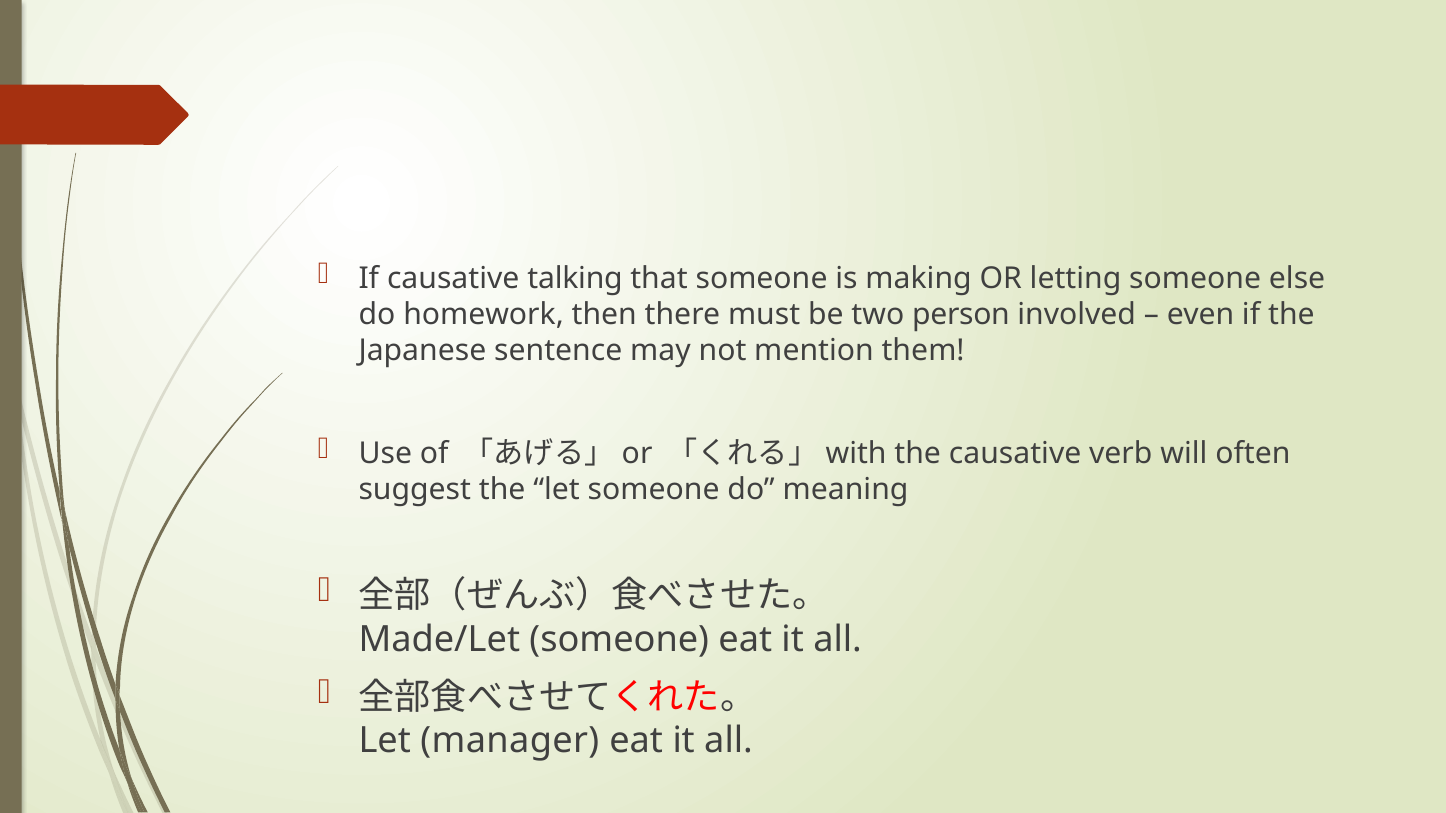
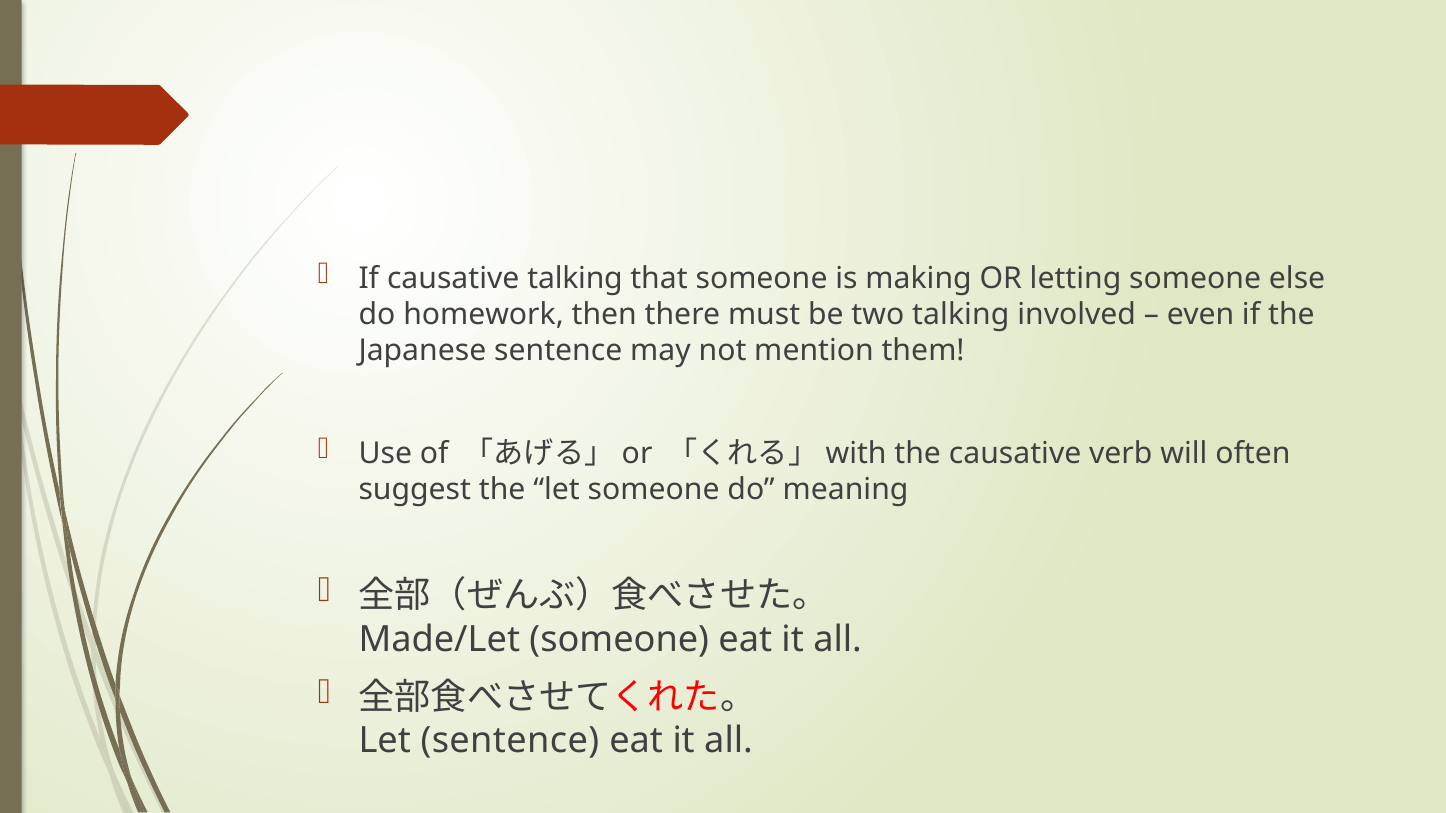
two person: person -> talking (961, 315)
Let manager: manager -> sentence (510, 741)
